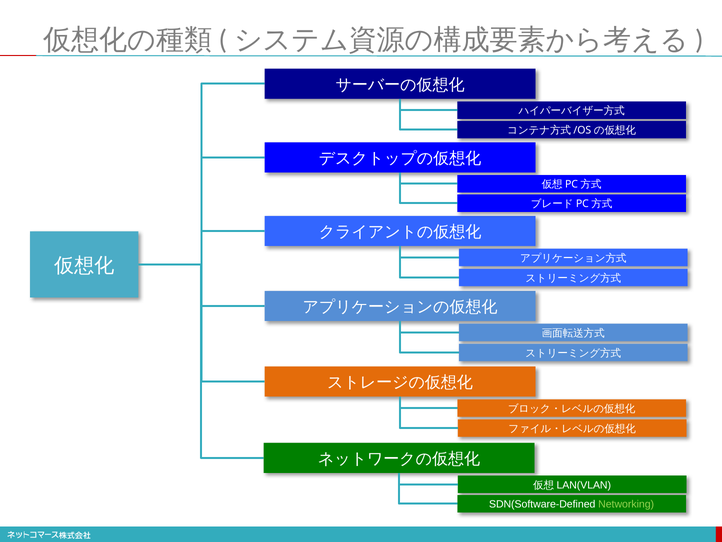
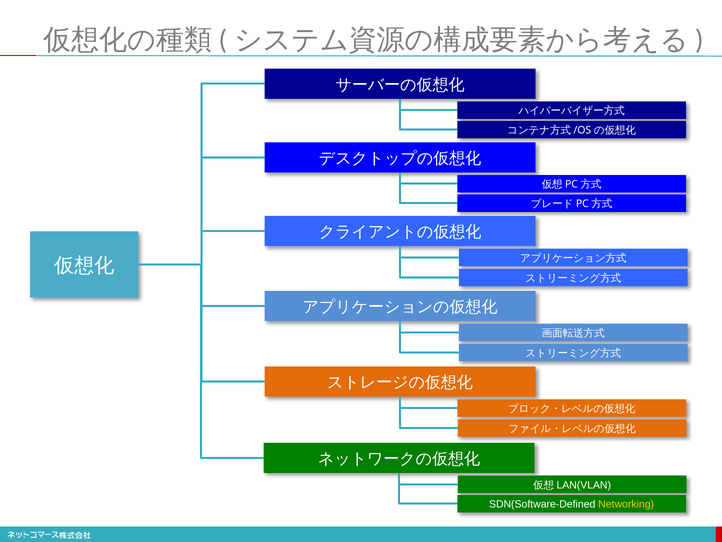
Networking colour: light green -> yellow (626, 504)
